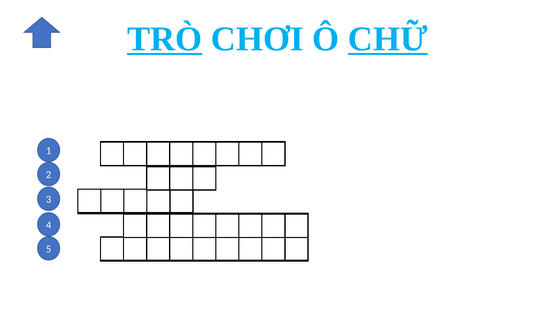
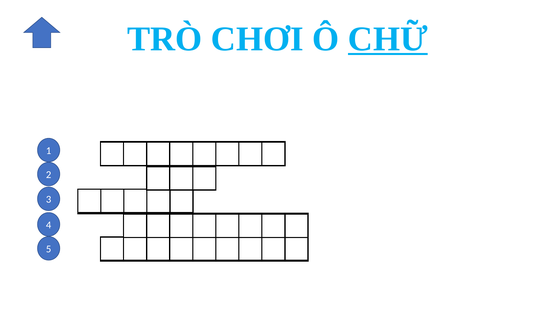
TRÒ underline: present -> none (165, 39)
